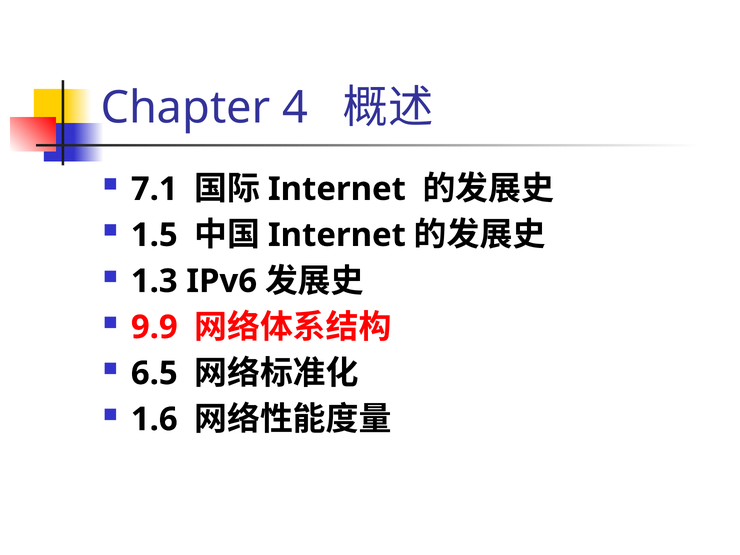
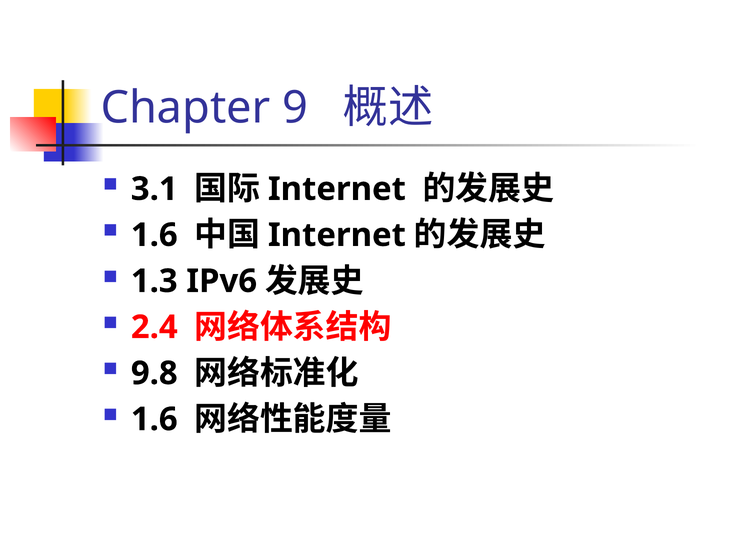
4: 4 -> 9 (295, 108)
7.1: 7.1 -> 3.1 (154, 189)
1.5: 1.5 -> 1.6 (154, 235)
9.9: 9.9 -> 2.4 (154, 327)
6.5: 6.5 -> 9.8 (154, 373)
